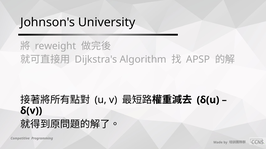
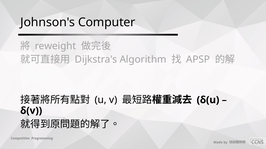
University: University -> Computer (107, 22)
